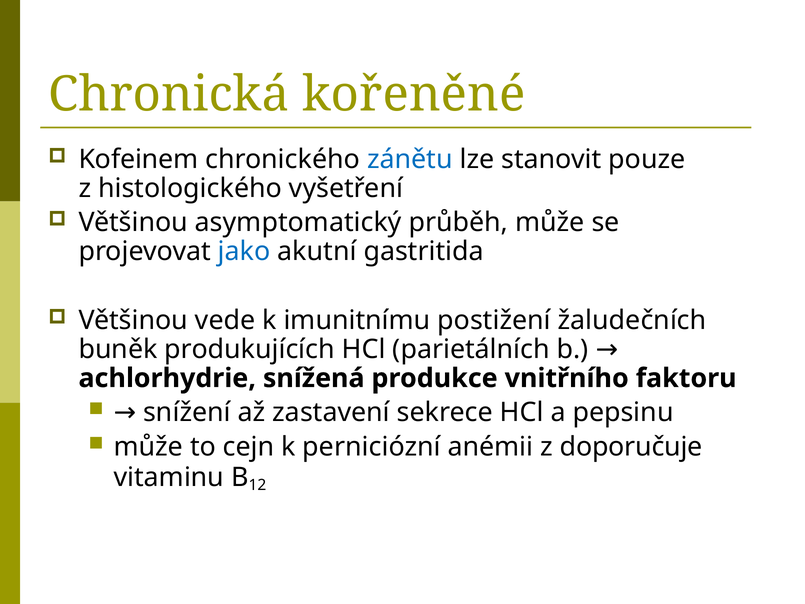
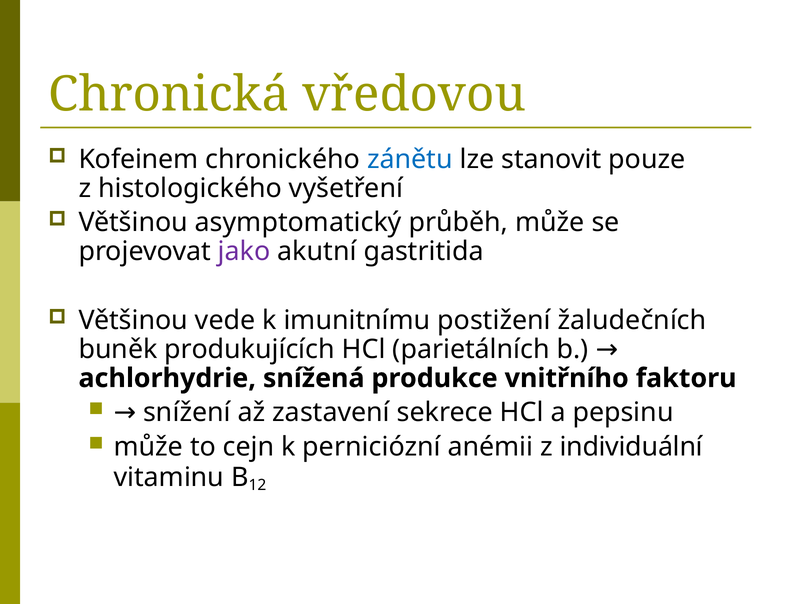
kořeněné: kořeněné -> vředovou (414, 95)
jako colour: blue -> purple (244, 251)
doporučuje: doporučuje -> individuální (631, 447)
